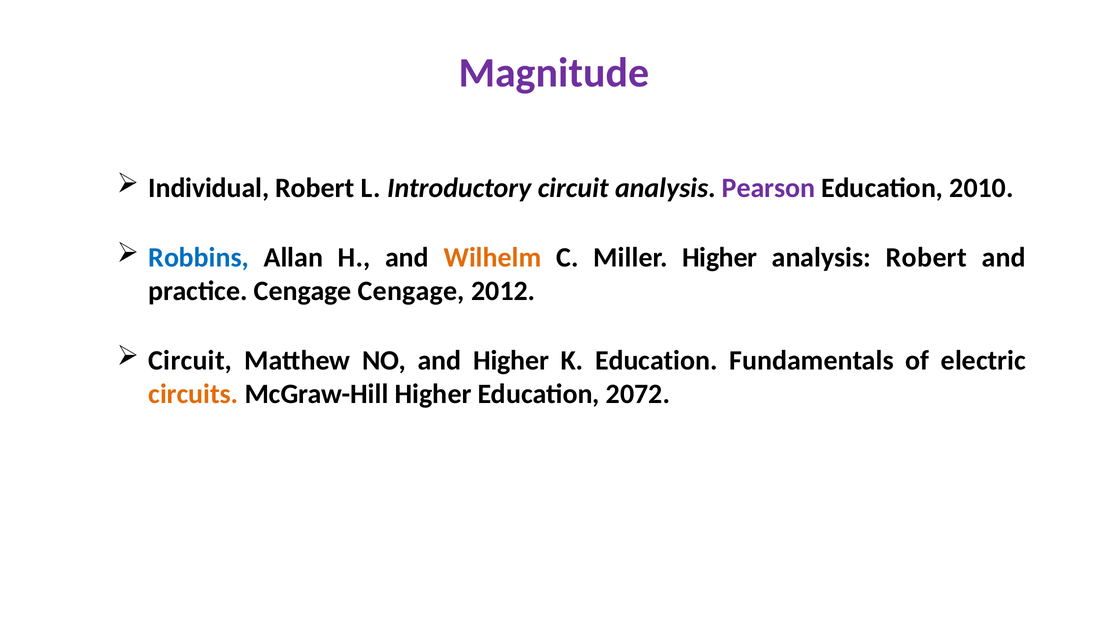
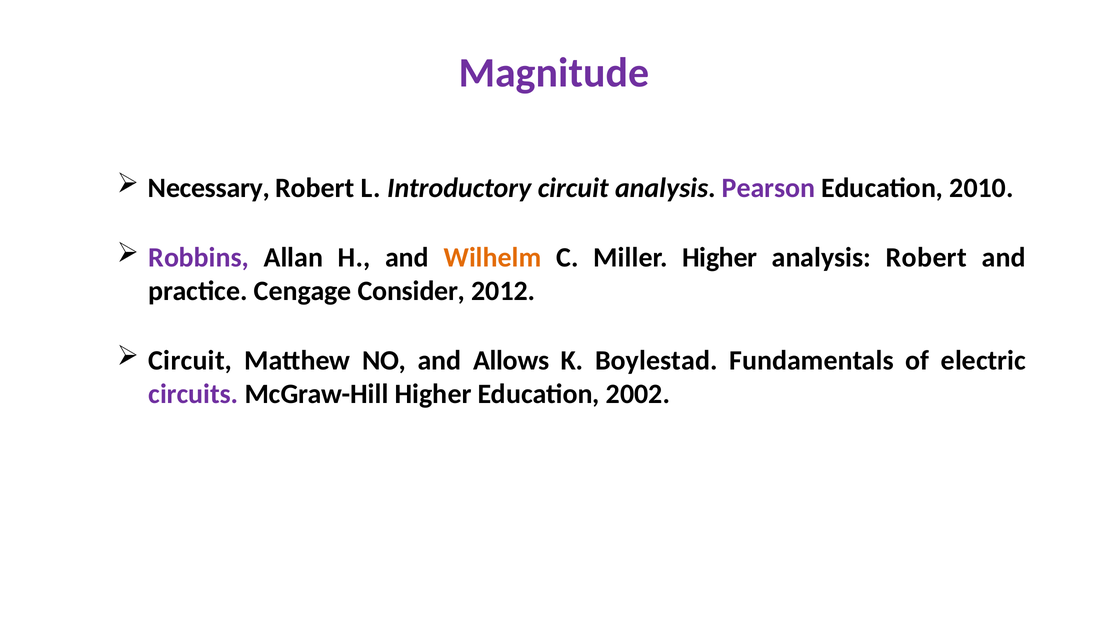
Individual: Individual -> Necessary (209, 188)
Robbins colour: blue -> purple (199, 257)
Cengage Cengage: Cengage -> Consider (411, 291)
and Higher: Higher -> Allows (511, 360)
K Education: Education -> Boylestad (656, 360)
circuits colour: orange -> purple (193, 394)
2072: 2072 -> 2002 (638, 394)
